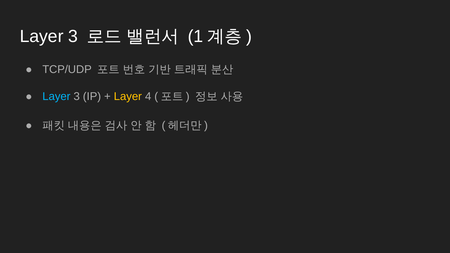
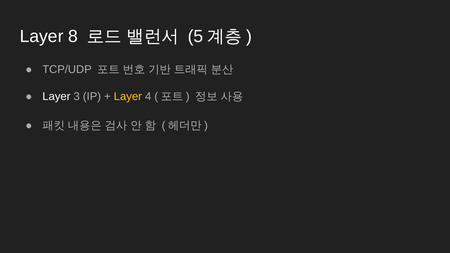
3: 3 -> 8 (73, 36)
1: 1 -> 5 (196, 36)
Layer colour: light blue -> white (56, 97)
